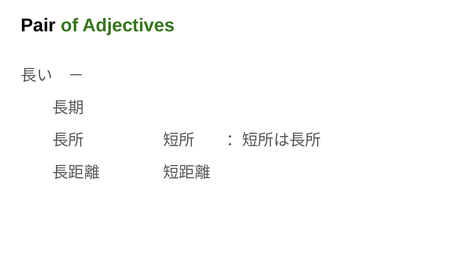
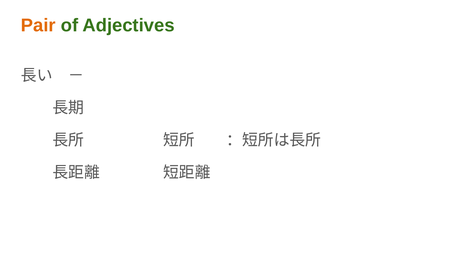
Pair colour: black -> orange (38, 25)
